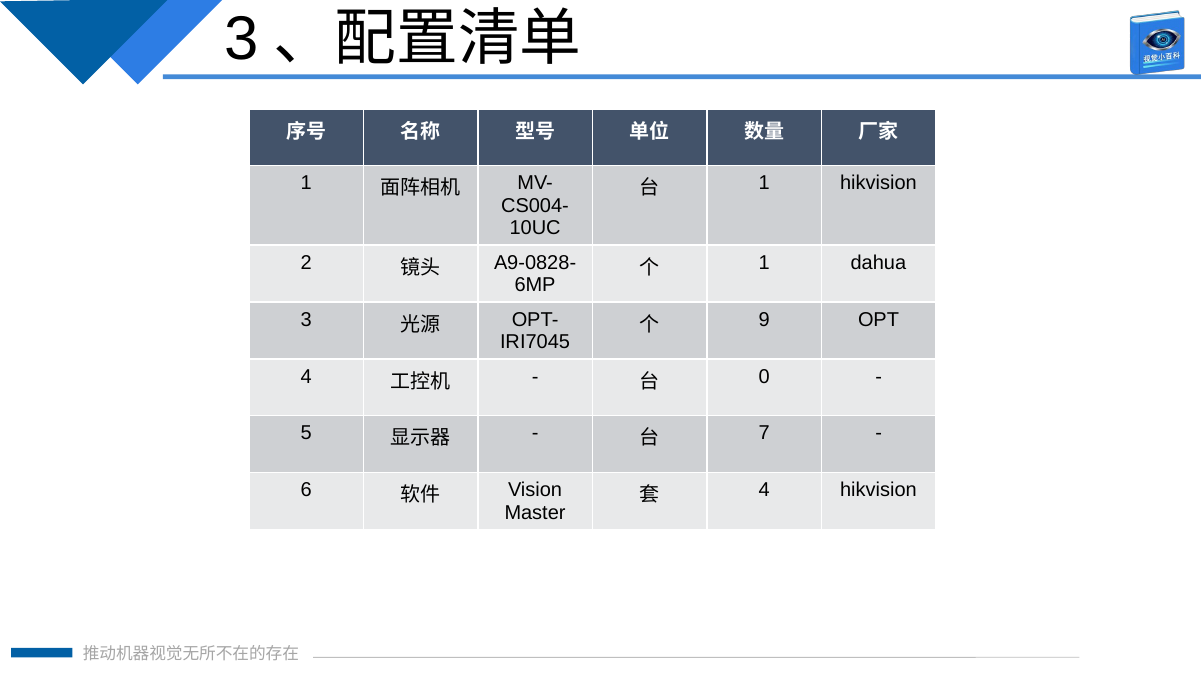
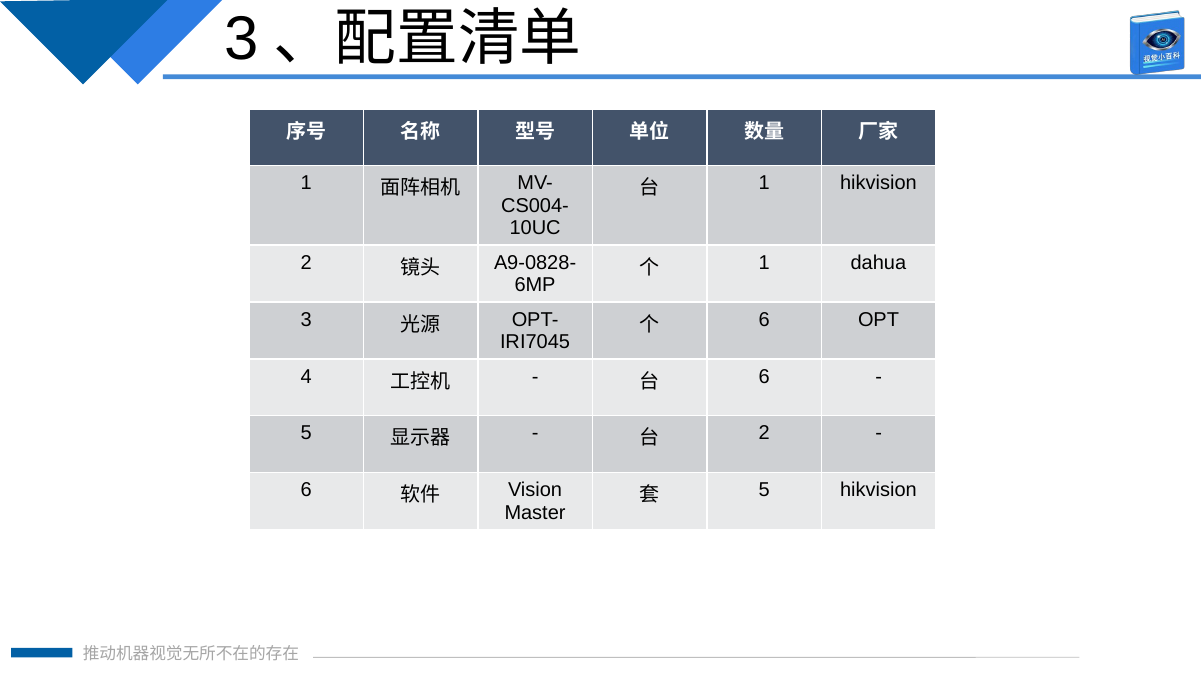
9: 9 -> 6 (764, 319)
0: 0 -> 6 (764, 376)
7: 7 -> 2 (764, 433)
4: 4 -> 5 (764, 490)
